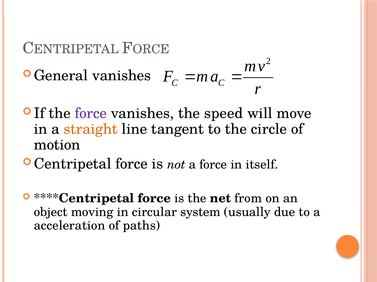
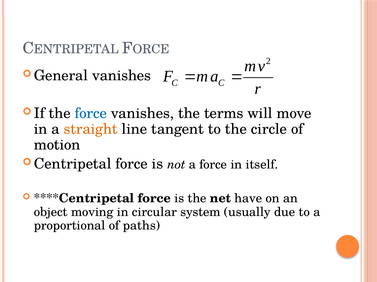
force colour: purple -> blue (91, 114)
speed: speed -> terms (224, 114)
from: from -> have (248, 199)
acceleration: acceleration -> proportional (70, 226)
